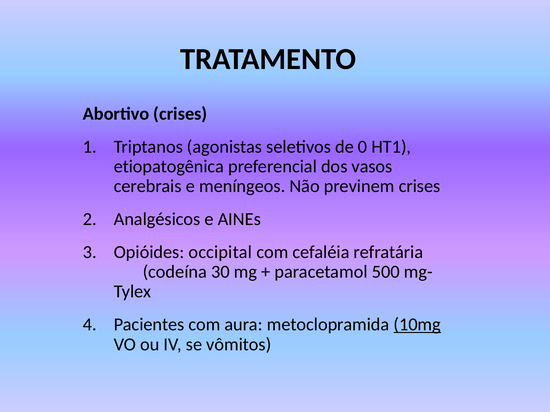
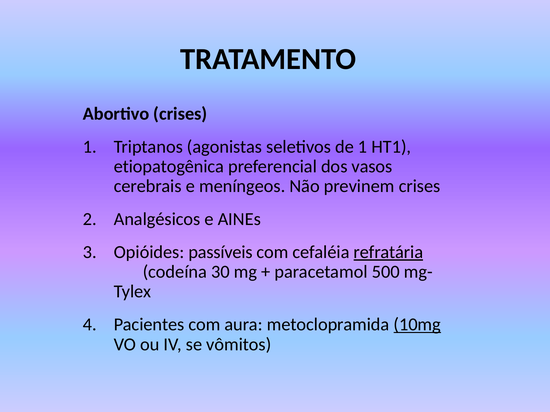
de 0: 0 -> 1 (363, 147)
occipital: occipital -> passíveis (220, 252)
refratária underline: none -> present (388, 252)
